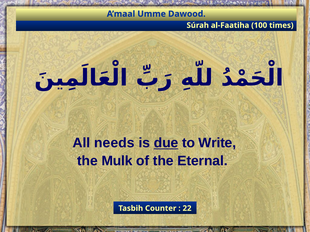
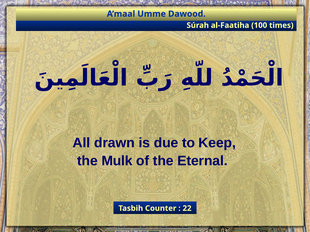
needs: needs -> drawn (114, 143)
due underline: present -> none (166, 143)
Write: Write -> Keep (217, 143)
